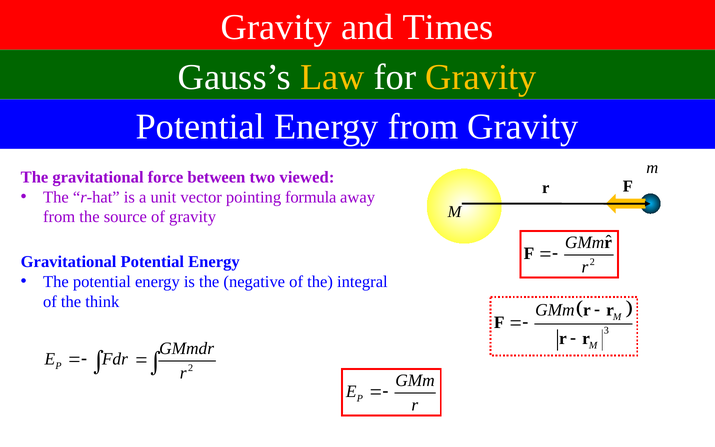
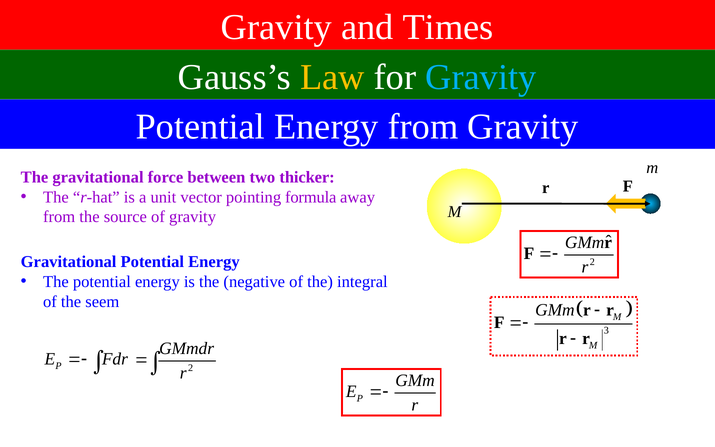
Gravity colour: yellow -> light blue (481, 77)
viewed: viewed -> thicker (307, 177)
think: think -> seem (102, 301)
